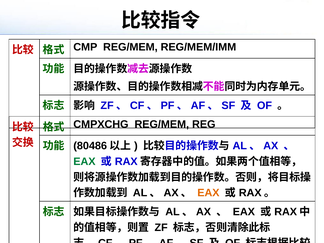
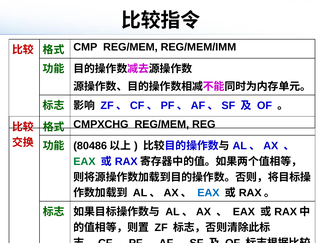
EAX colour: orange -> blue (208, 193)
